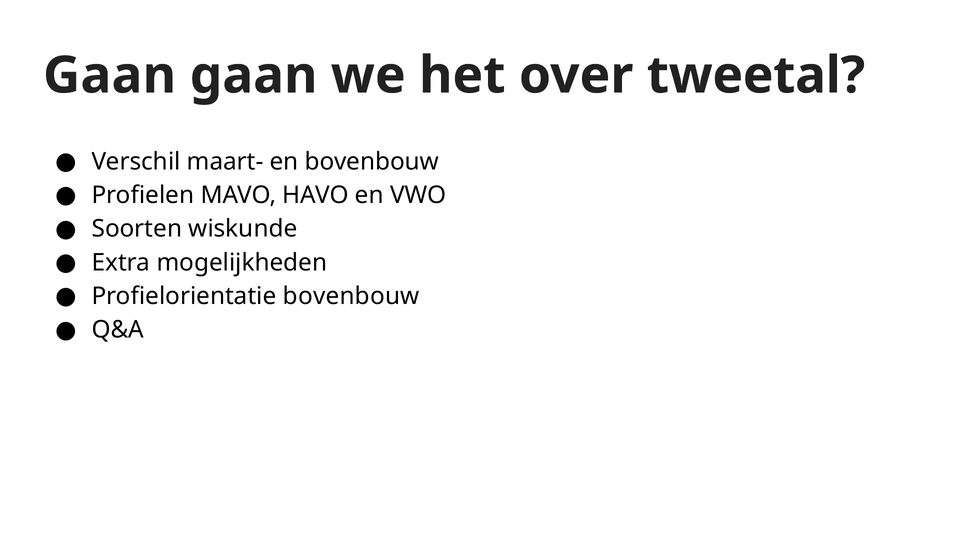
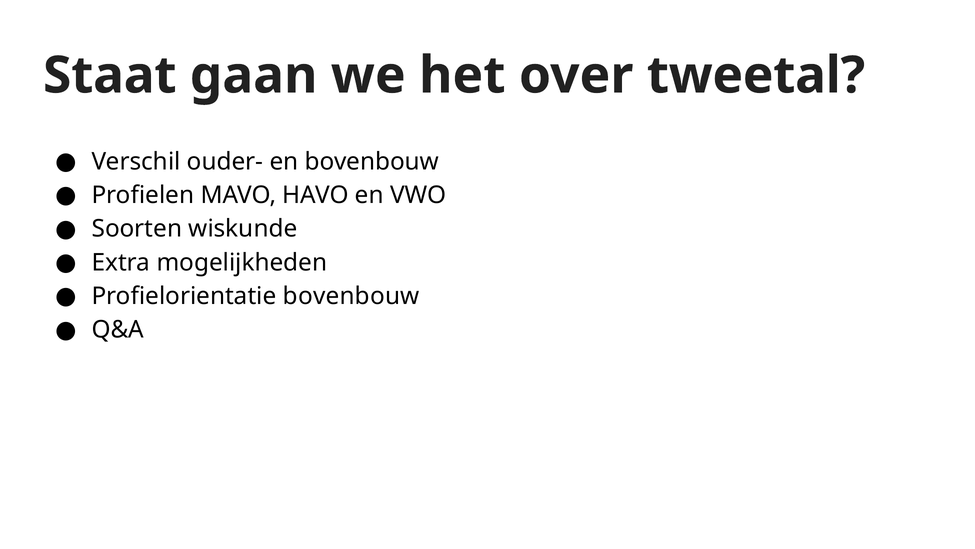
Gaan: Gaan -> Staat (110, 75)
maart-: maart- -> ouder- (225, 161)
